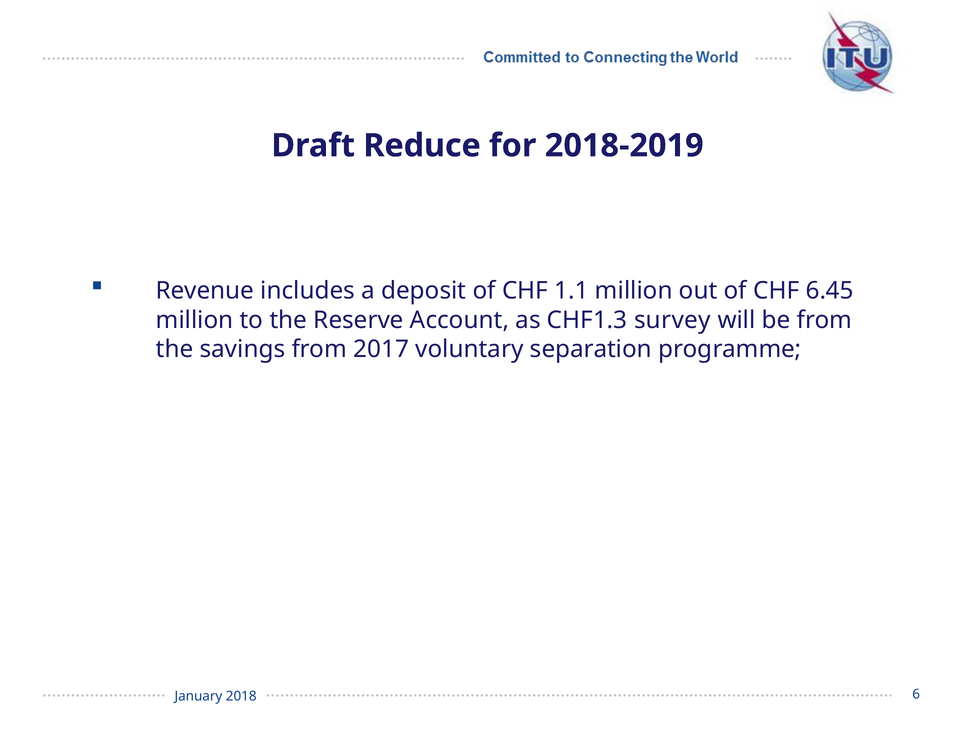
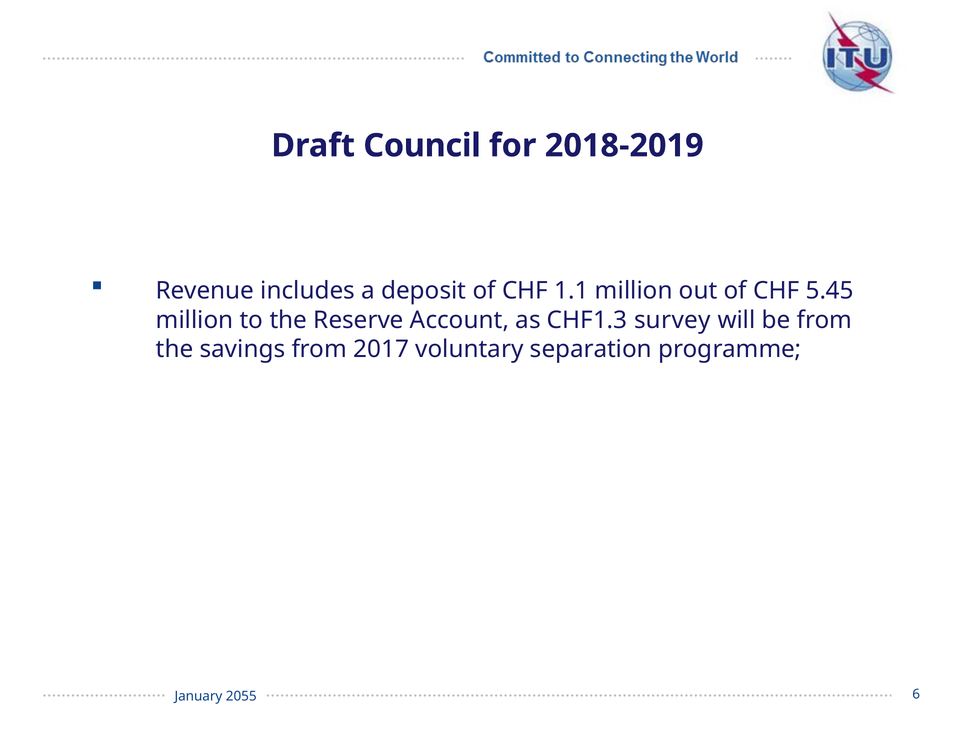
Reduce: Reduce -> Council (422, 146)
6.45: 6.45 -> 5.45 (830, 291)
2018: 2018 -> 2055 (241, 696)
